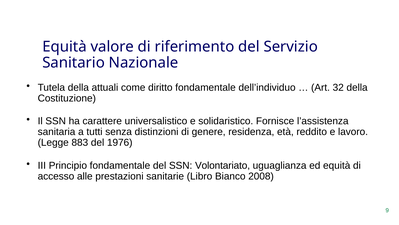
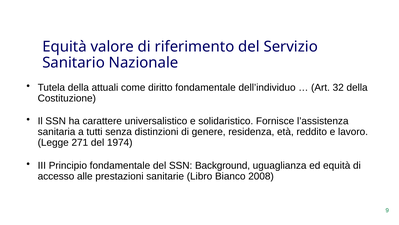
883: 883 -> 271 (80, 142)
1976: 1976 -> 1974 (120, 142)
Volontariato: Volontariato -> Background (223, 165)
